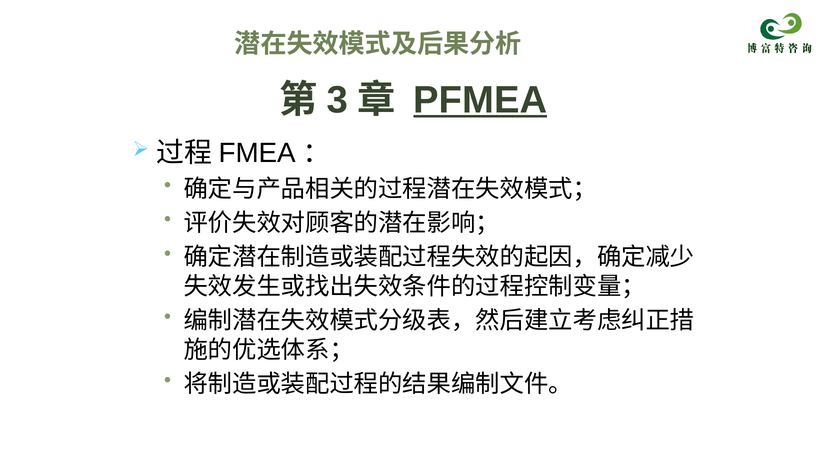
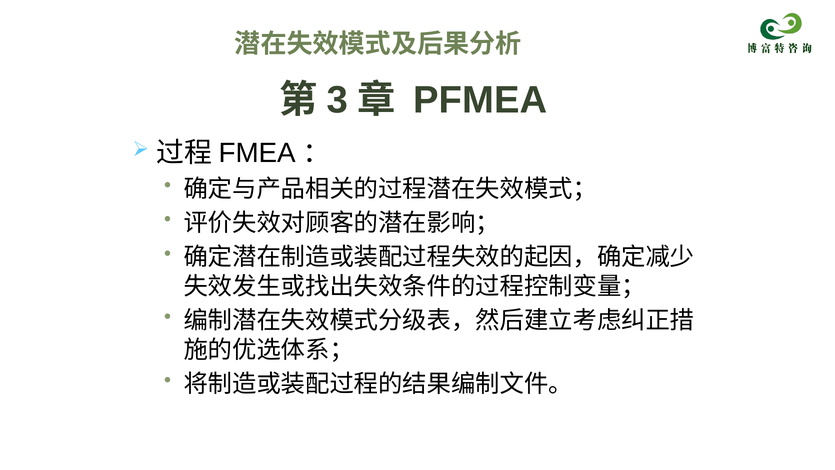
PFMEA underline: present -> none (480, 100)
